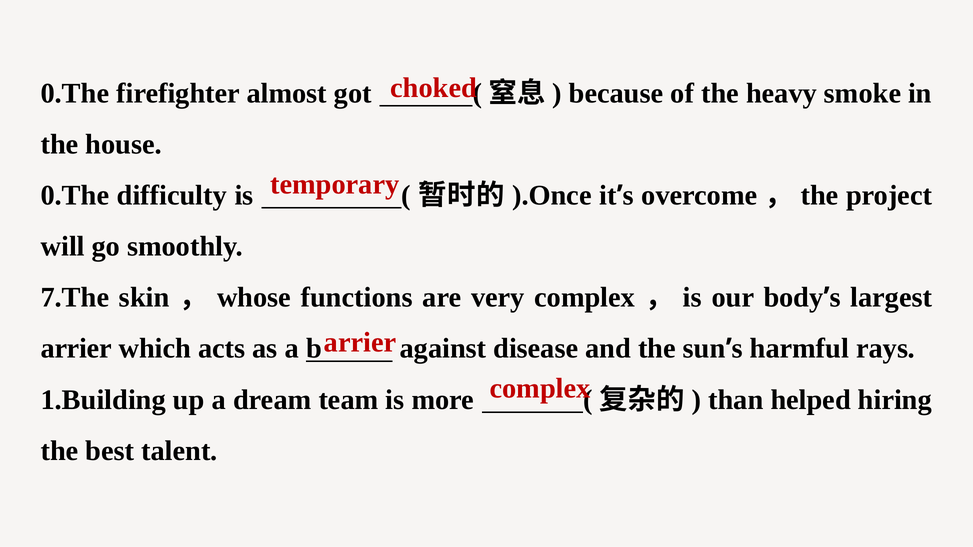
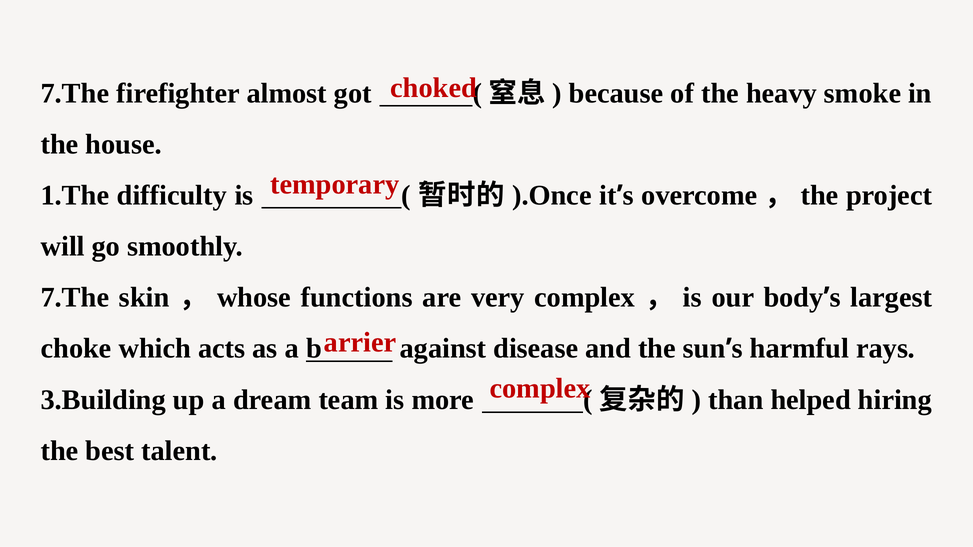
0.The: 0.The -> 7.The (75, 93)
0.The: 0.The -> 1.The (75, 195)
arrier: arrier -> choke (76, 349)
1.Building: 1.Building -> 3.Building (103, 400)
